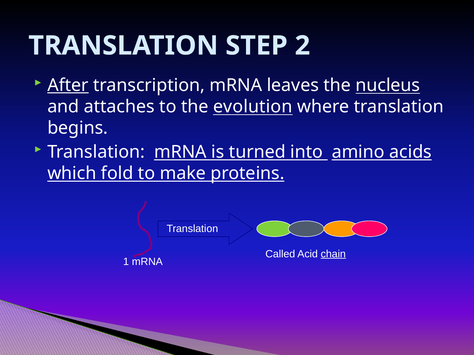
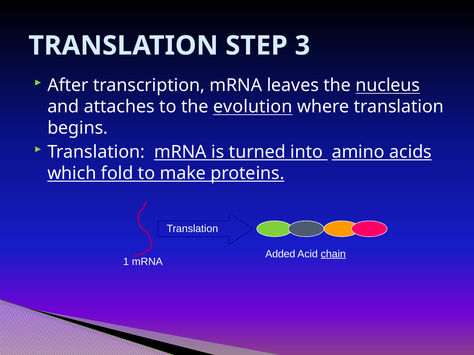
2: 2 -> 3 (302, 46)
After underline: present -> none (68, 85)
Called: Called -> Added (280, 254)
